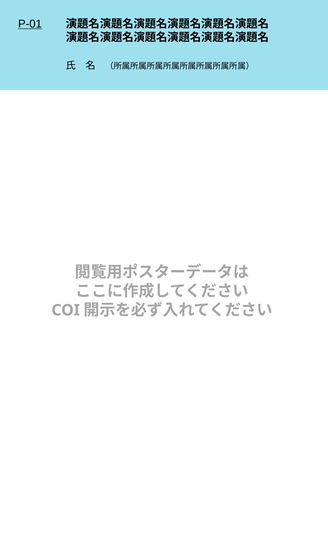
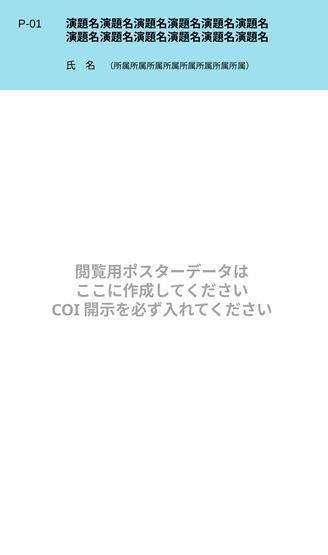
P-01 underline: present -> none (30, 24)
